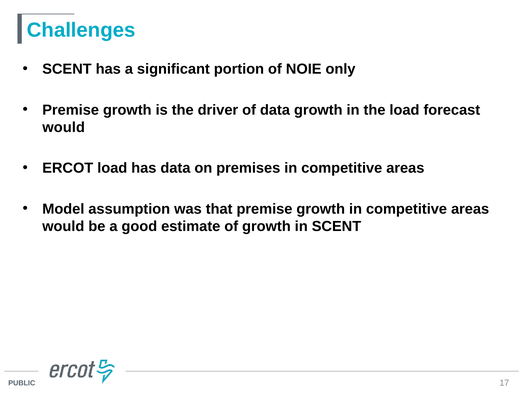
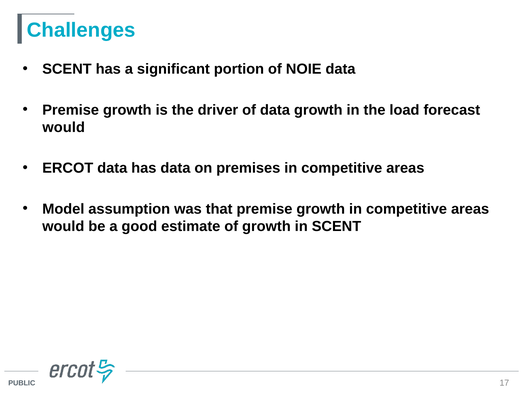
NOIE only: only -> data (341, 69)
ERCOT load: load -> data (112, 168)
